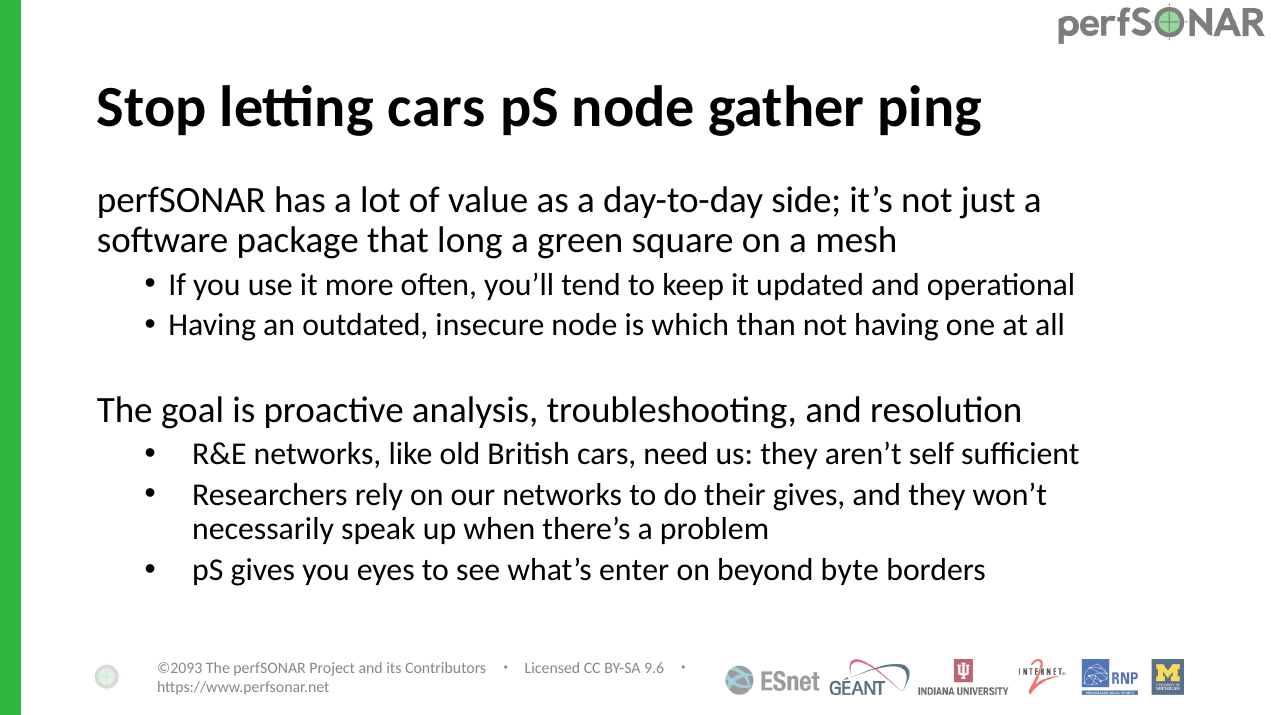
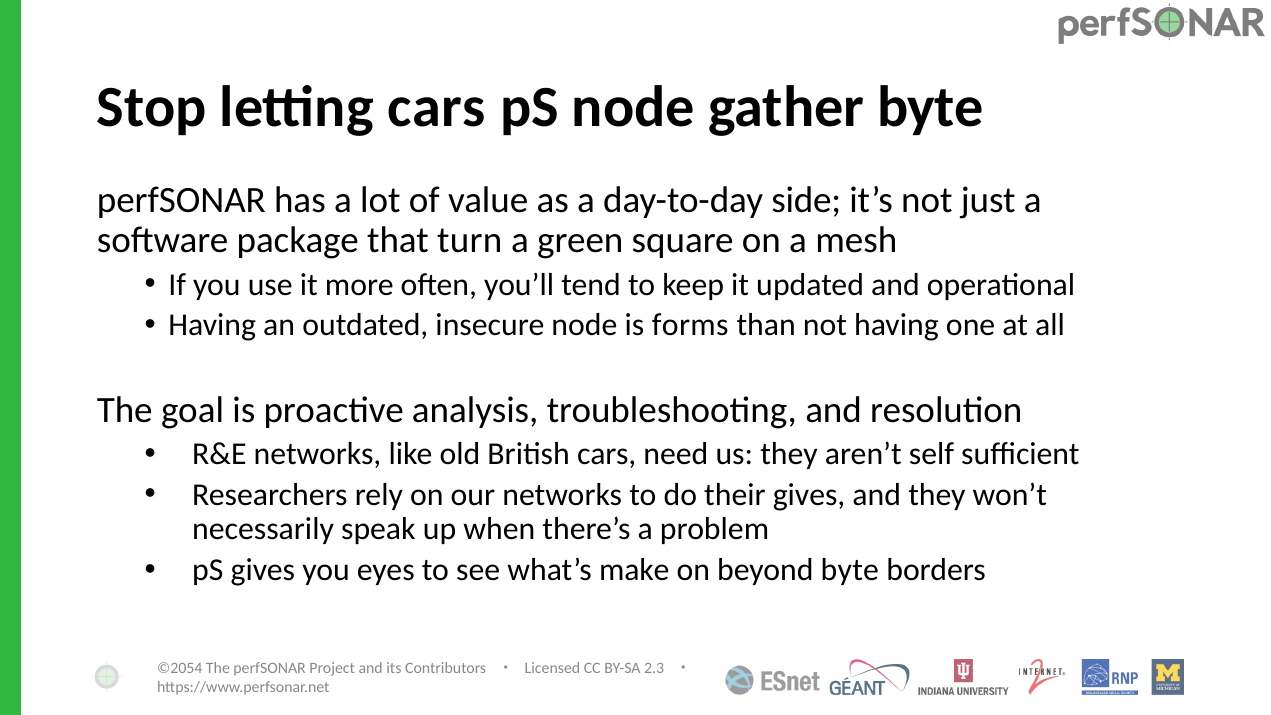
gather ping: ping -> byte (930, 107)
long: long -> turn (470, 241)
which: which -> forms (690, 325)
enter: enter -> make (634, 570)
©2093: ©2093 -> ©2054 (180, 668)
9.6: 9.6 -> 2.3 (654, 668)
